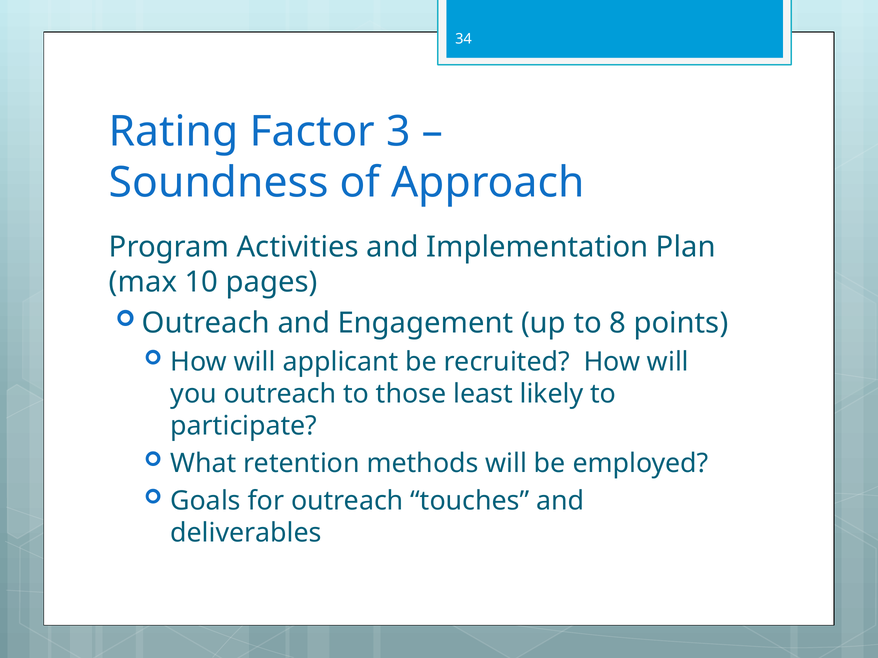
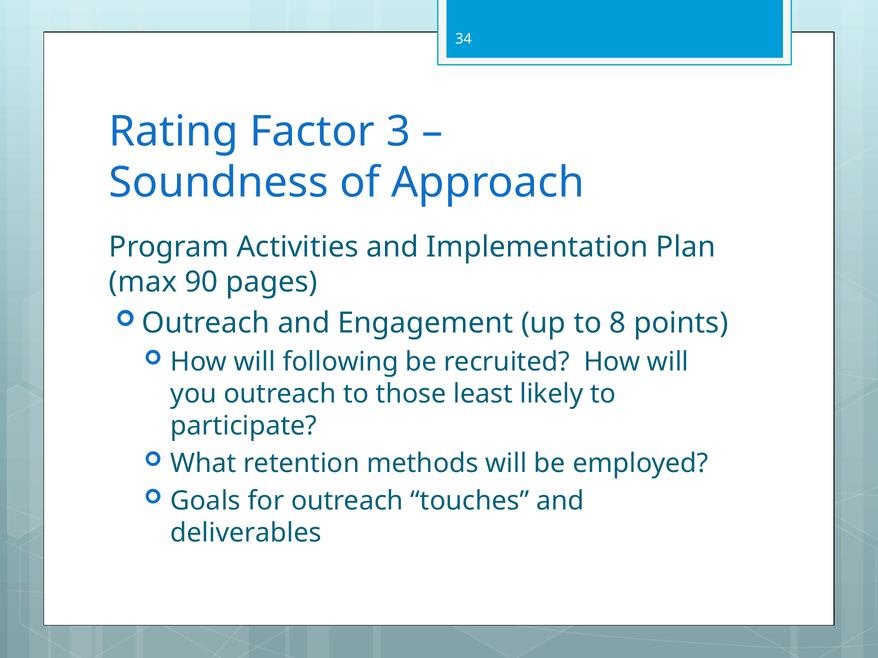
10: 10 -> 90 (201, 282)
applicant: applicant -> following (341, 362)
